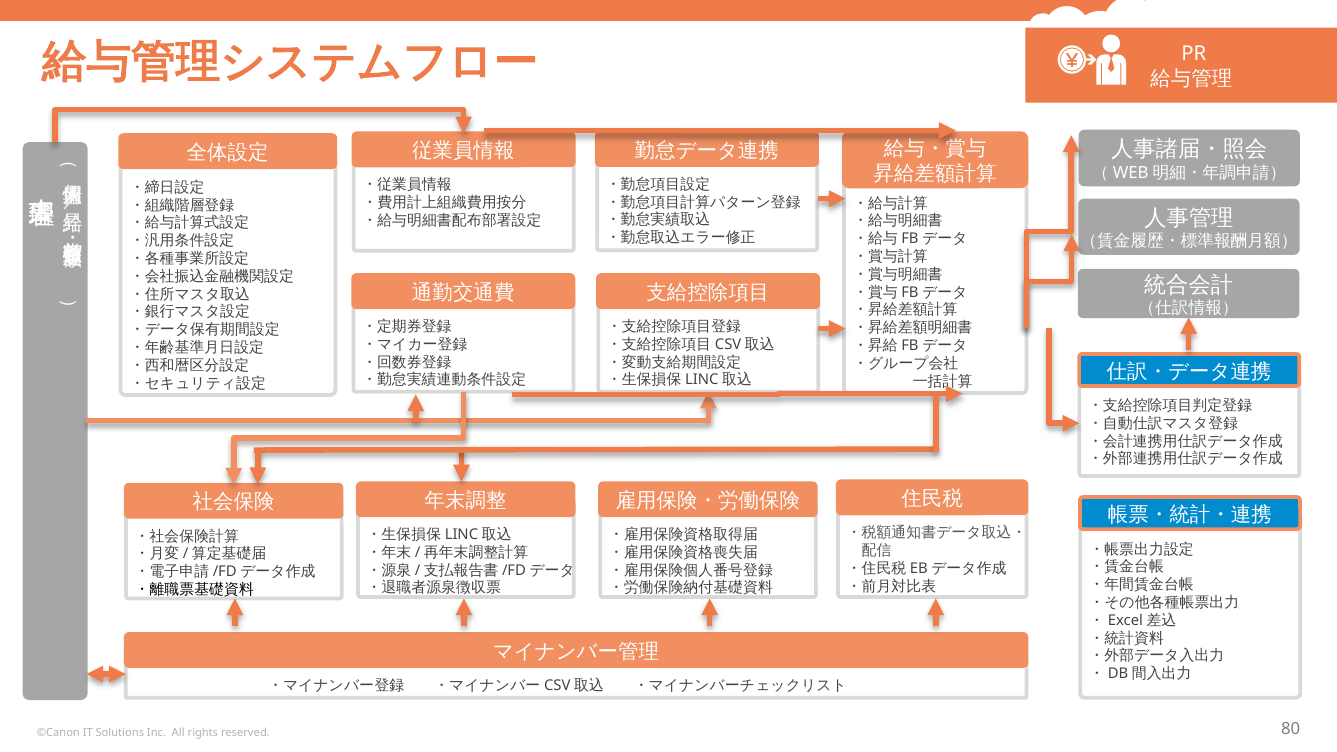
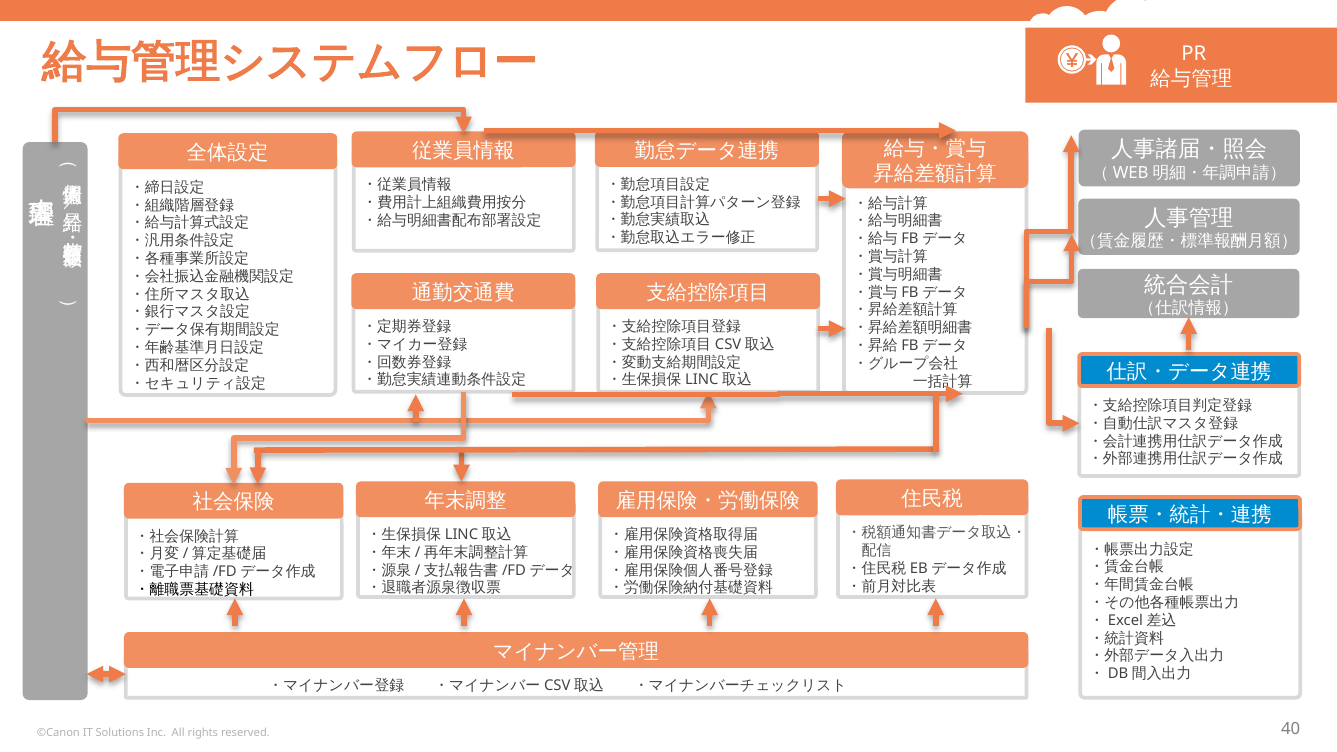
80: 80 -> 40 (1291, 729)
